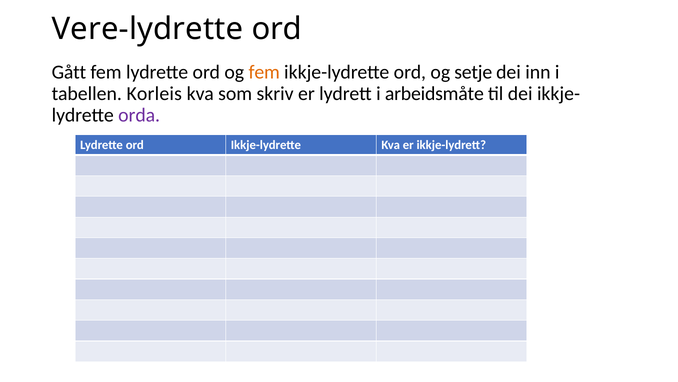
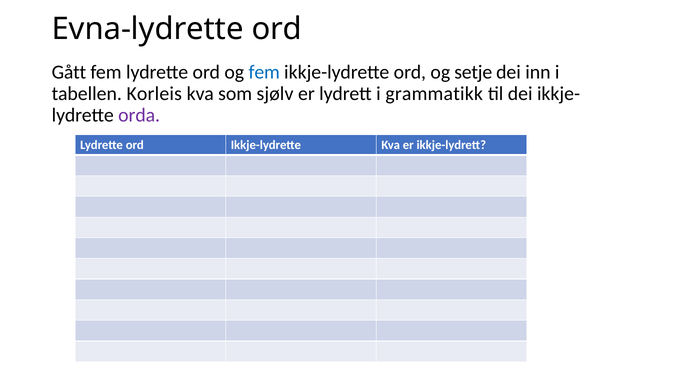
Vere-lydrette: Vere-lydrette -> Evna-lydrette (148, 29)
fem colour: orange -> blue (264, 72)
skriv: skriv -> sjølv (275, 94)
arbeidsmåte: arbeidsmåte -> grammatikk (434, 94)
